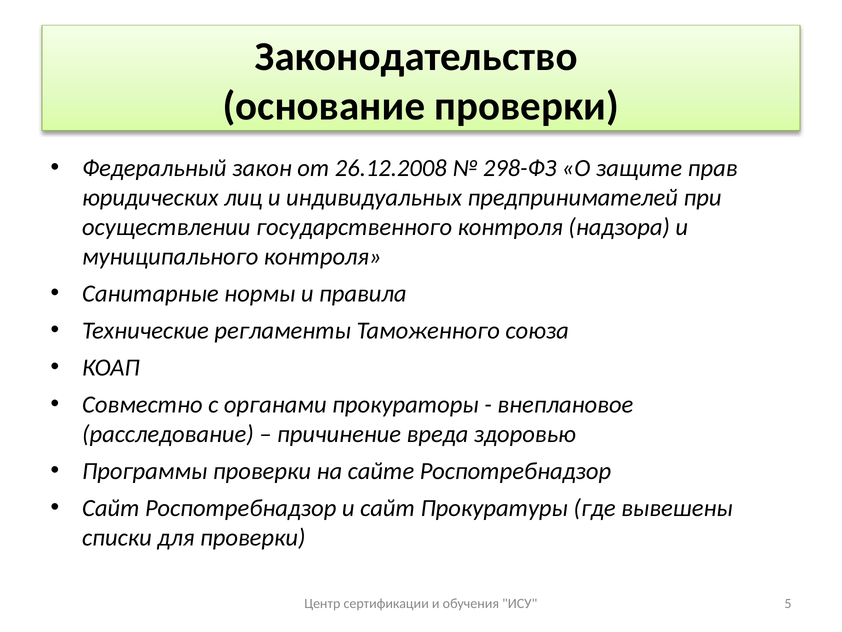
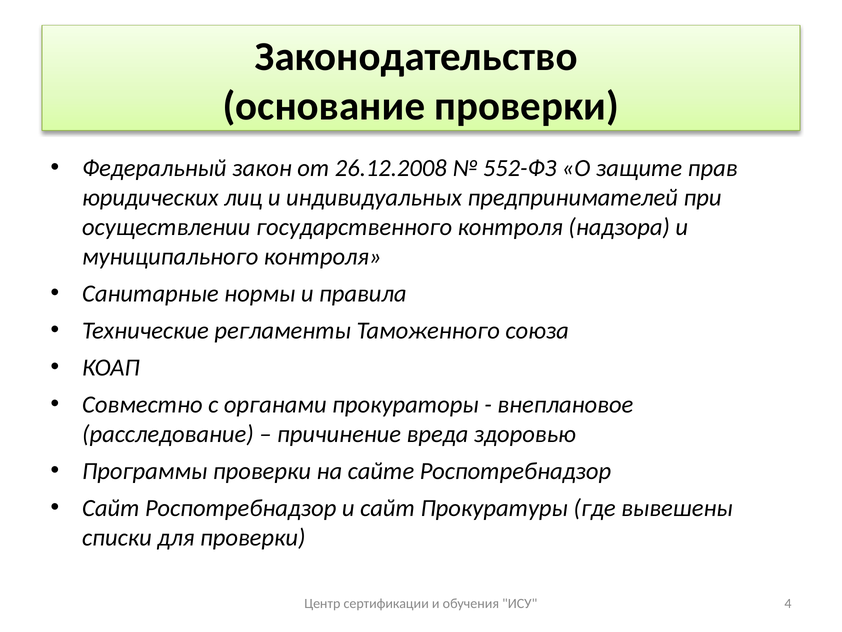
298-ФЗ: 298-ФЗ -> 552-ФЗ (520, 168)
5: 5 -> 4 (788, 603)
